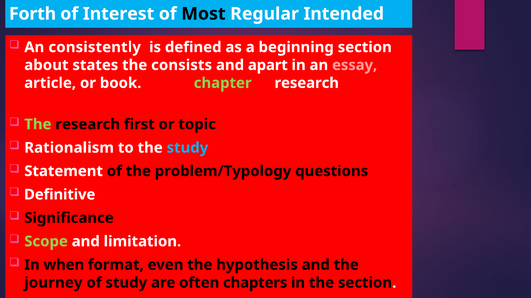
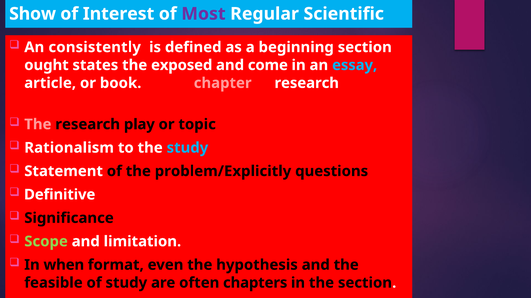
Forth: Forth -> Show (33, 14)
Most colour: black -> purple (203, 14)
Intended: Intended -> Scientific (344, 14)
about: about -> ought (46, 65)
consists: consists -> exposed (182, 65)
apart: apart -> come (268, 65)
essay colour: pink -> light blue (355, 65)
chapter colour: light green -> pink (223, 83)
The colour: light green -> pink (38, 125)
first: first -> play (139, 125)
problem/Typology: problem/Typology -> problem/Explicitly (223, 172)
journey: journey -> feasible (53, 283)
